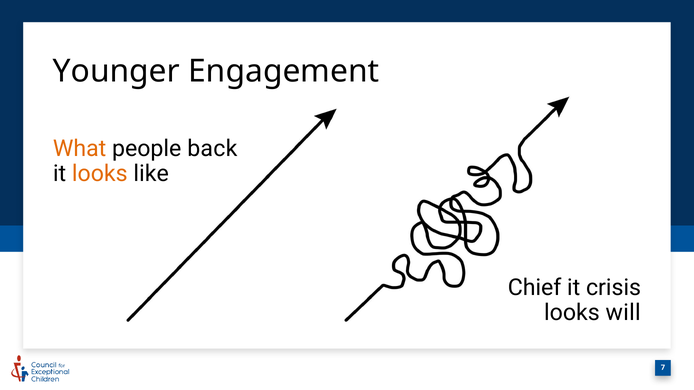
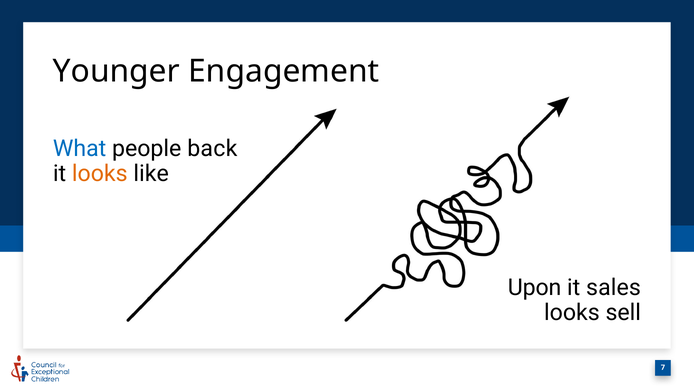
What colour: orange -> blue (80, 149)
Chief: Chief -> Upon (535, 288)
crisis: crisis -> sales (613, 288)
will: will -> sell (623, 313)
